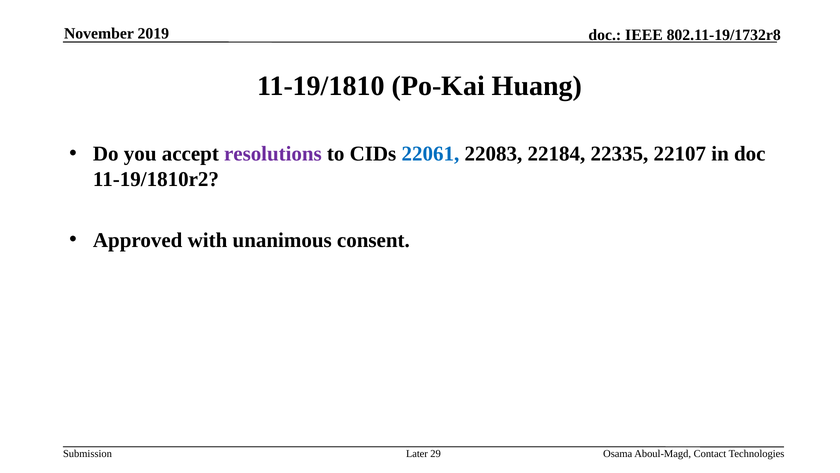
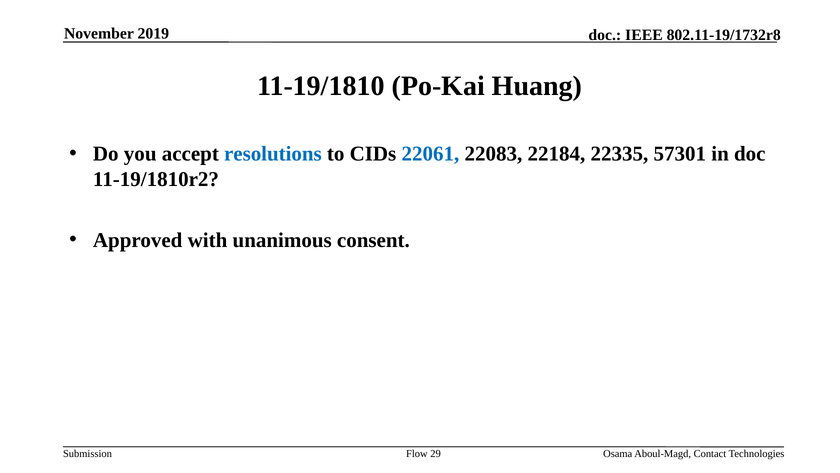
resolutions colour: purple -> blue (273, 154)
22107: 22107 -> 57301 (680, 154)
Later: Later -> Flow (417, 453)
